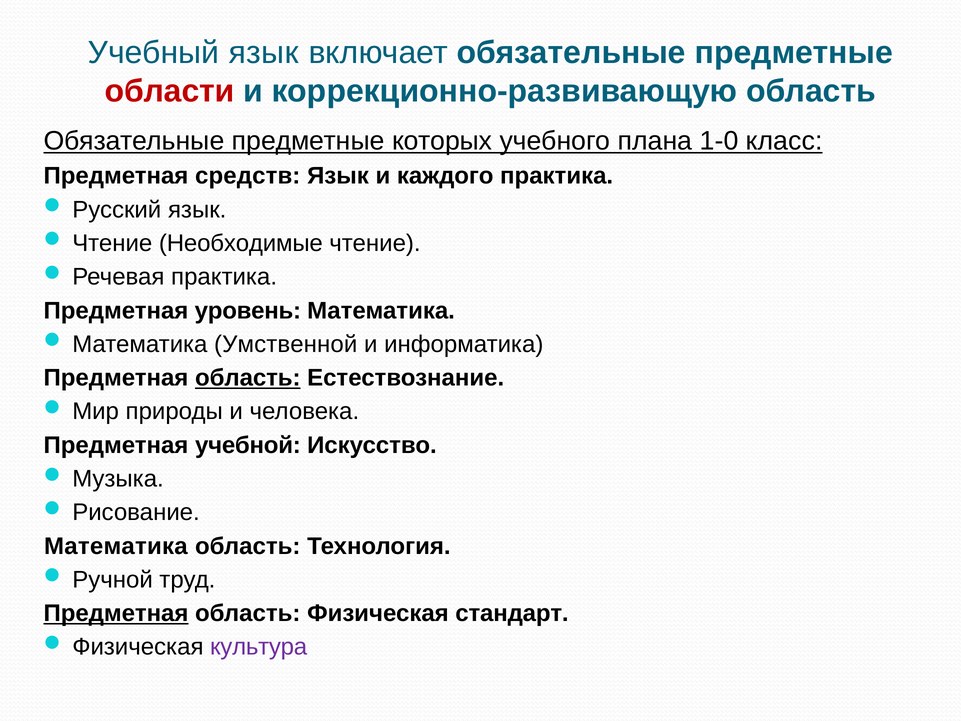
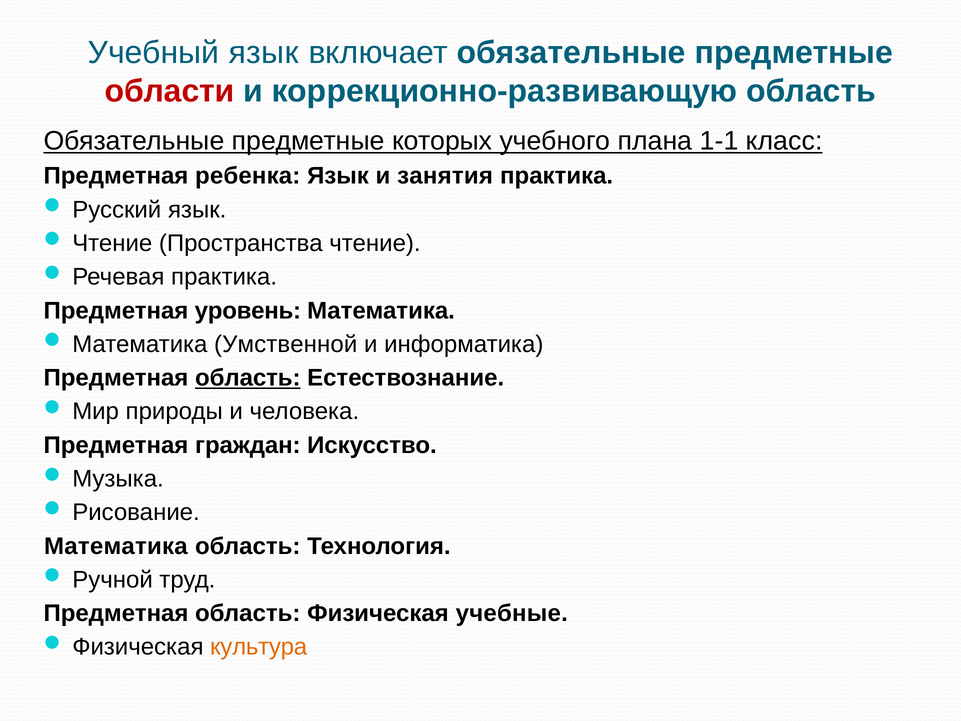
1-0: 1-0 -> 1-1 (719, 141)
средств: средств -> ребенка (248, 176)
каждого: каждого -> занятия (445, 176)
Необходимые: Необходимые -> Пространства (241, 243)
учебной: учебной -> граждан (248, 445)
Предметная underline: present -> none (116, 613)
стандарт: стандарт -> учебные (512, 613)
культура colour: purple -> orange (259, 647)
